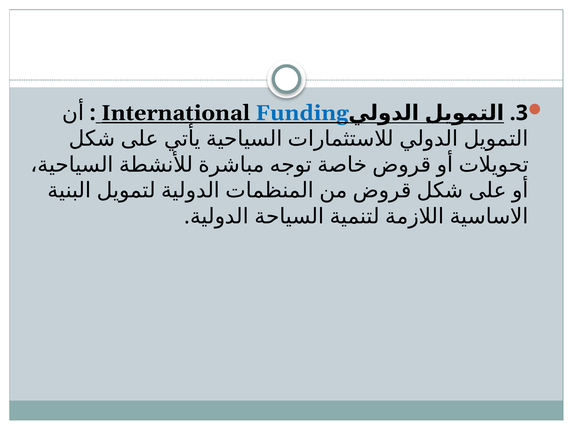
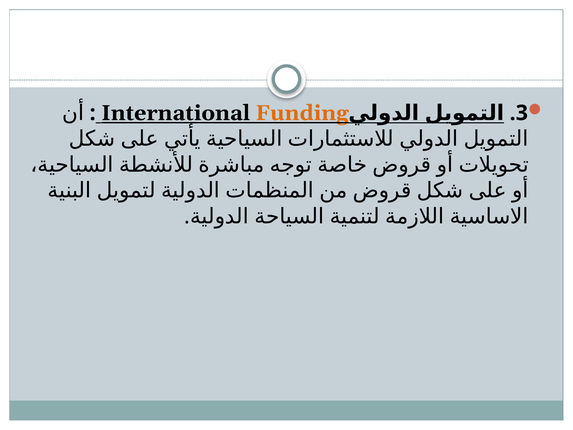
Funding colour: blue -> orange (302, 113)
